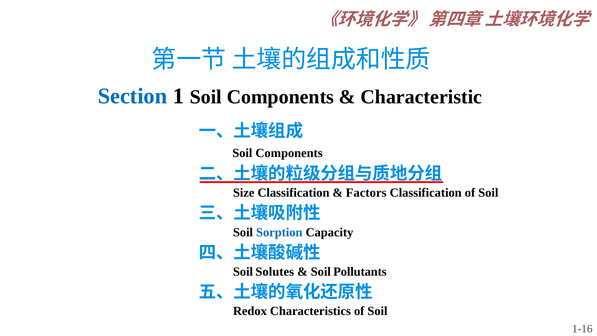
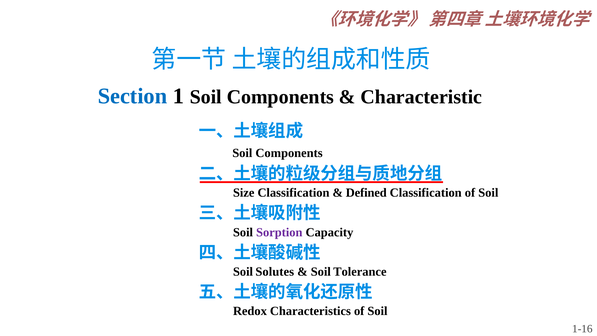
Factors: Factors -> Defined (366, 193)
Sorption colour: blue -> purple (279, 232)
Pollutants: Pollutants -> Tolerance (360, 272)
